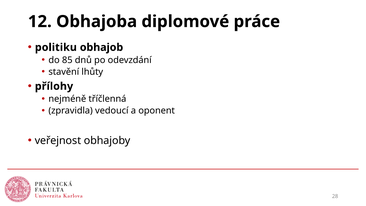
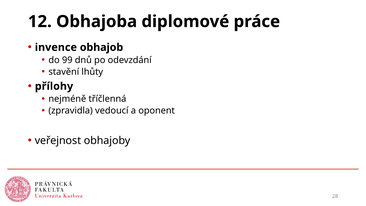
politiku: politiku -> invence (56, 47)
85: 85 -> 99 (67, 60)
